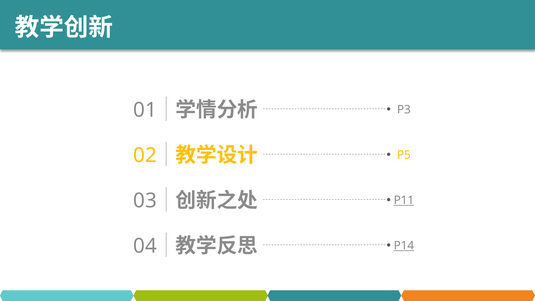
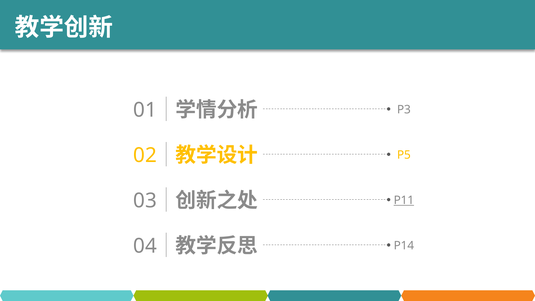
P14 underline: present -> none (404, 246)
